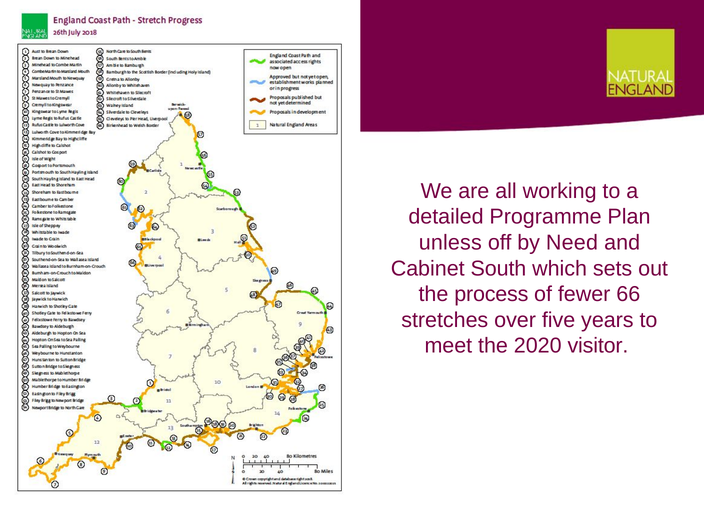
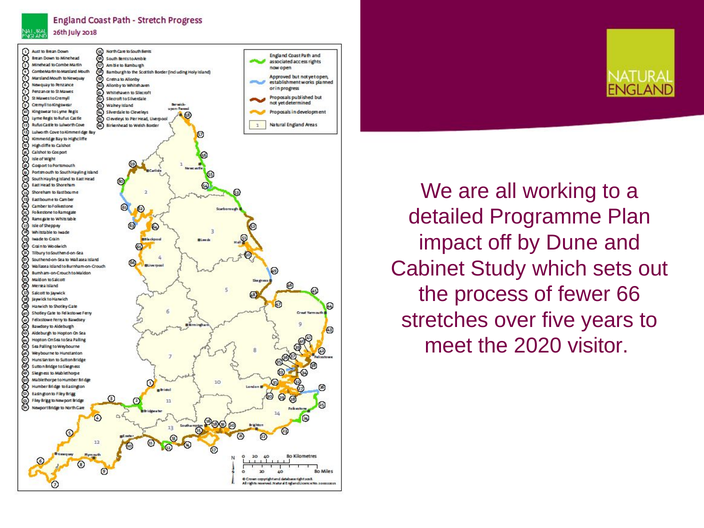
unless: unless -> impact (450, 243)
Need: Need -> Dune (572, 243)
South: South -> Study (498, 268)
